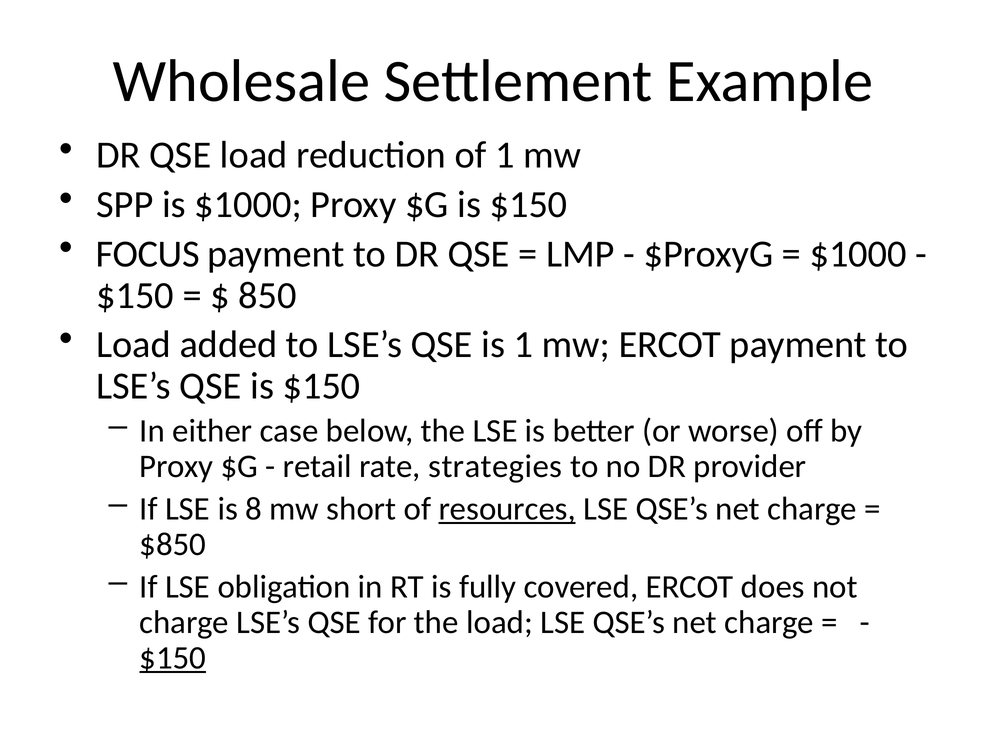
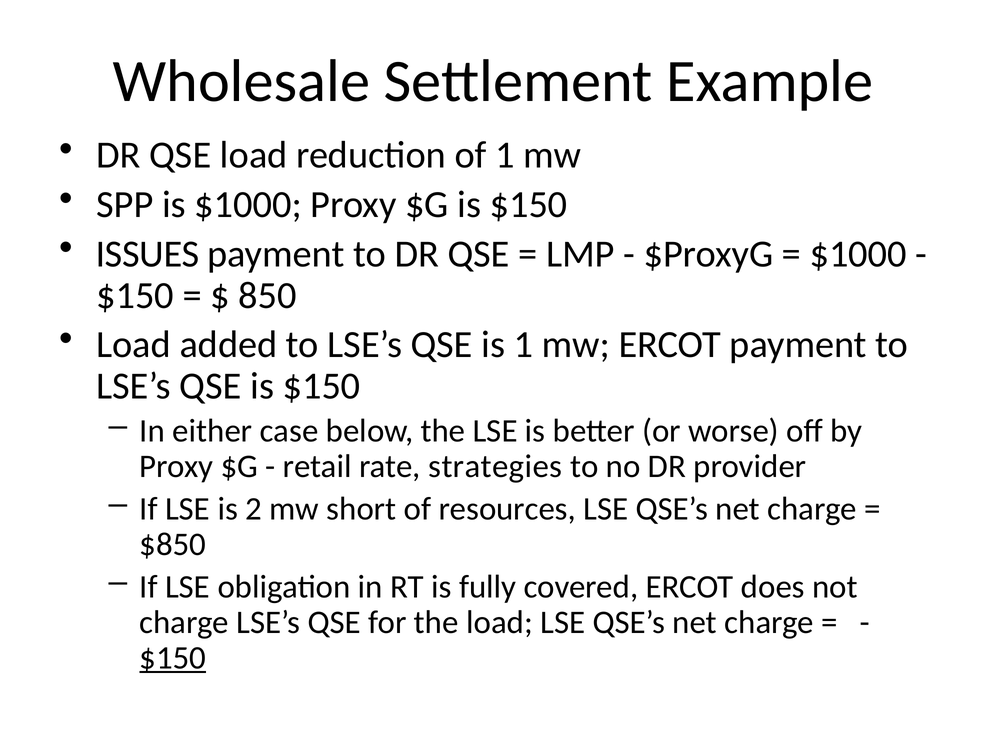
FOCUS: FOCUS -> ISSUES (148, 254)
8: 8 -> 2 (254, 509)
resources underline: present -> none (507, 509)
